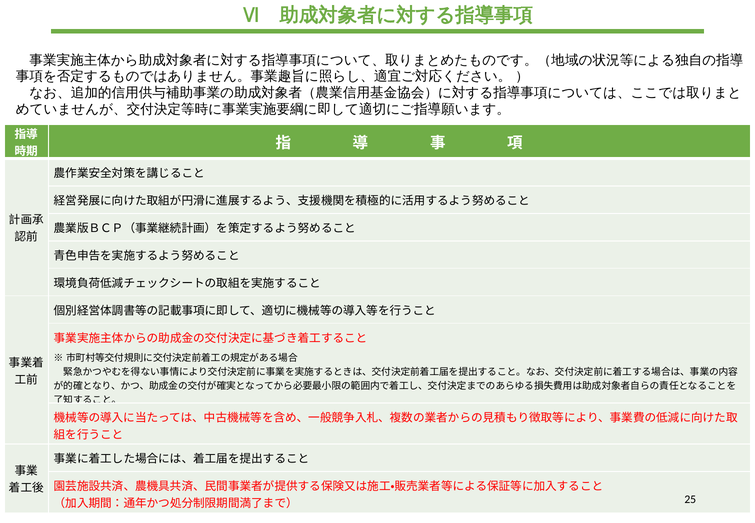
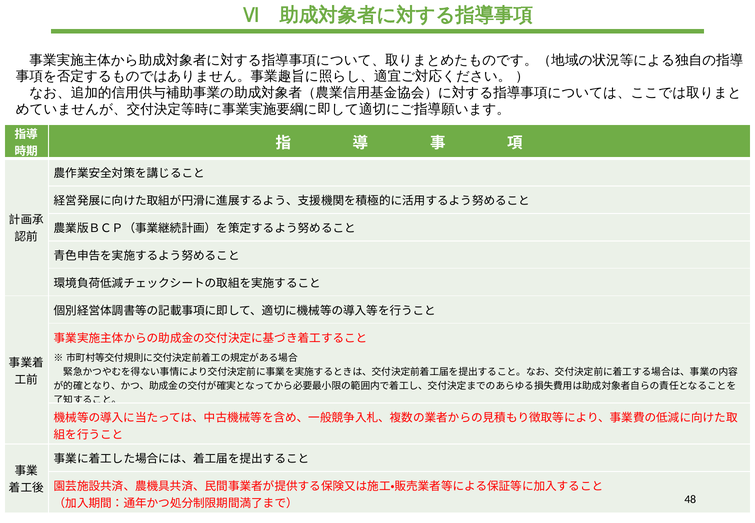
25: 25 -> 48 (690, 499)
